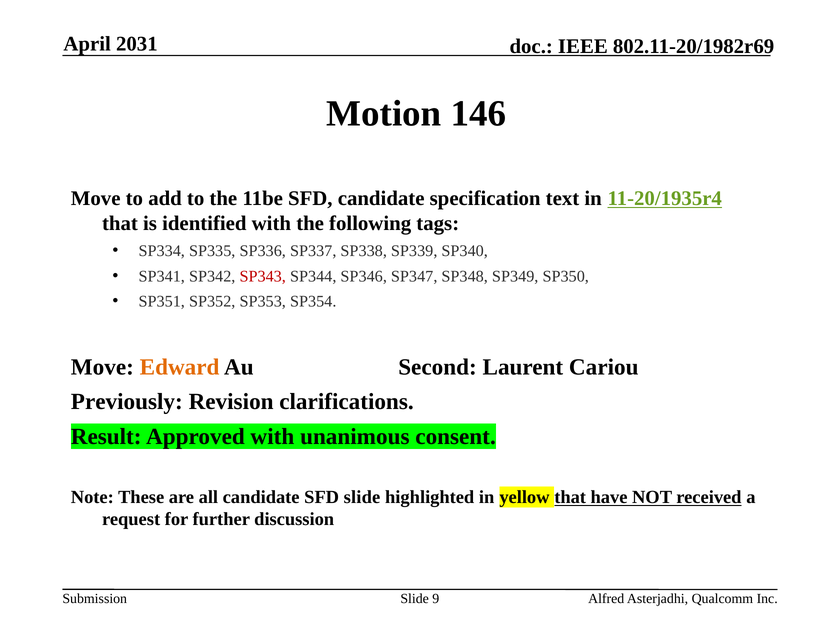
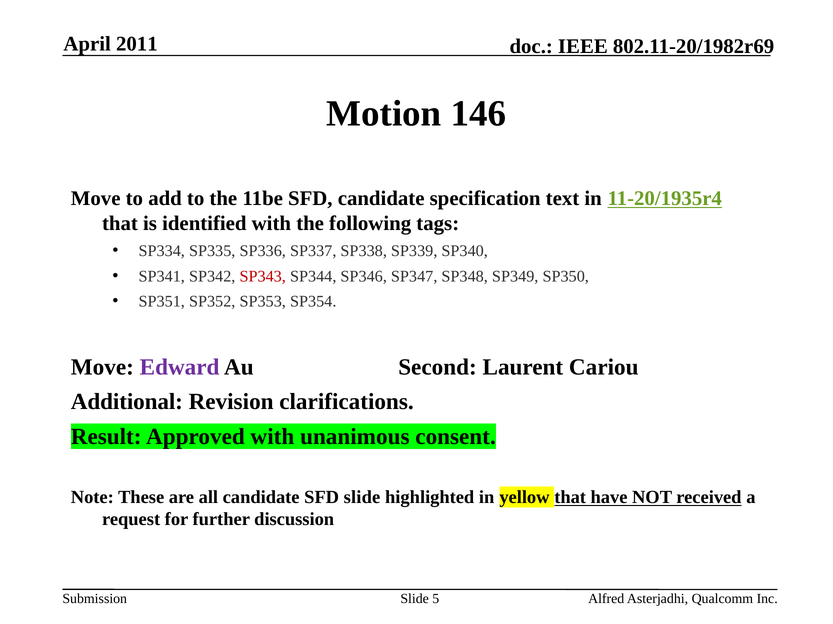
2031: 2031 -> 2011 (137, 44)
Edward colour: orange -> purple (180, 368)
Previously: Previously -> Additional (127, 402)
9: 9 -> 5 (436, 599)
